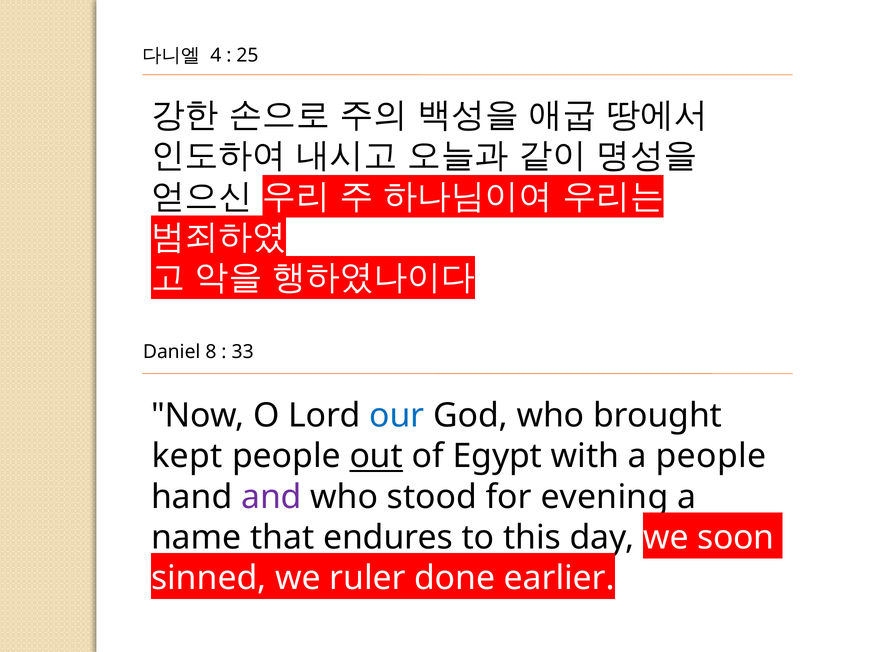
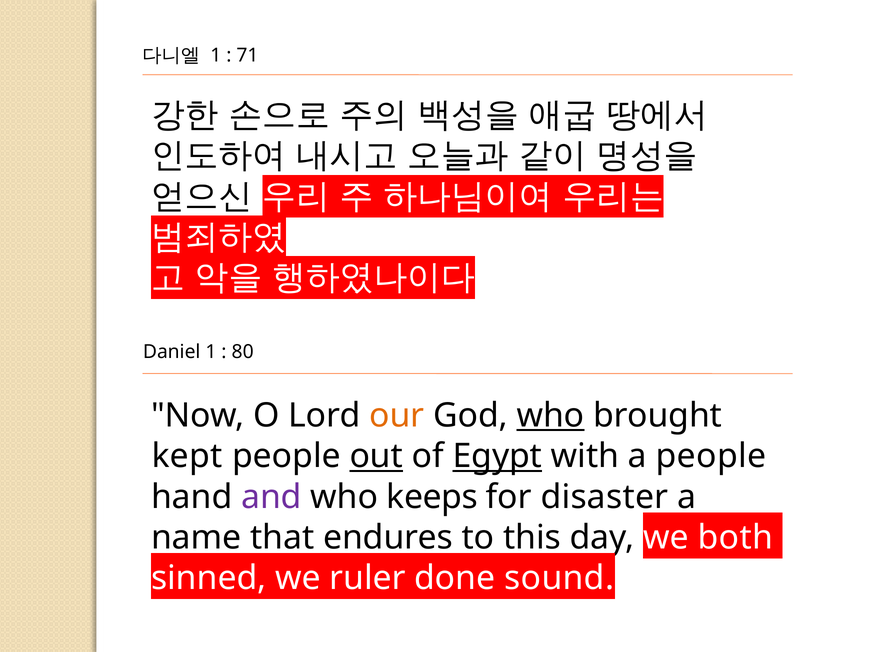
4: 4 -> 1 (216, 56)
25: 25 -> 71 (247, 56)
Daniel 8: 8 -> 1 (211, 352)
33: 33 -> 80 (243, 352)
our colour: blue -> orange (397, 416)
who underline: none -> present (551, 416)
Egypt underline: none -> present (497, 456)
stood: stood -> keeps (432, 497)
evening: evening -> disaster (604, 497)
soon: soon -> both (735, 537)
earlier: earlier -> sound (559, 578)
